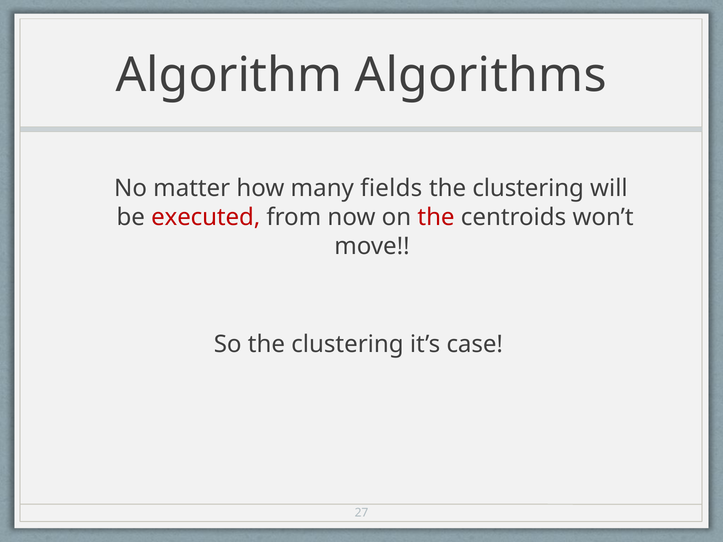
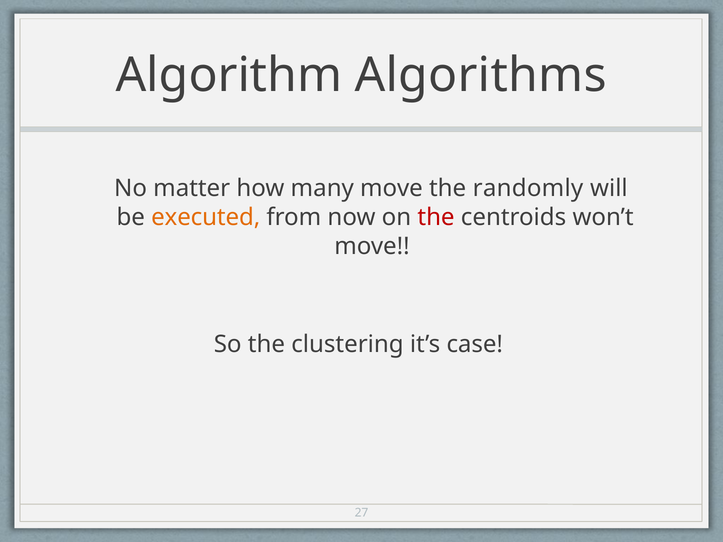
many fields: fields -> move (391, 188)
clustering: clustering -> randomly (528, 188)
executed colour: red -> orange (206, 217)
